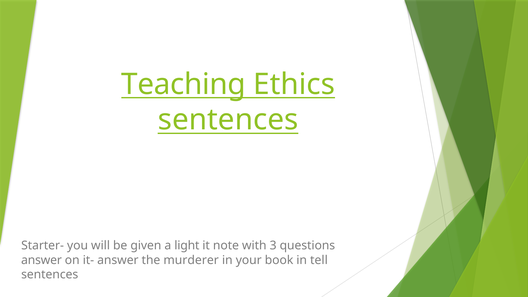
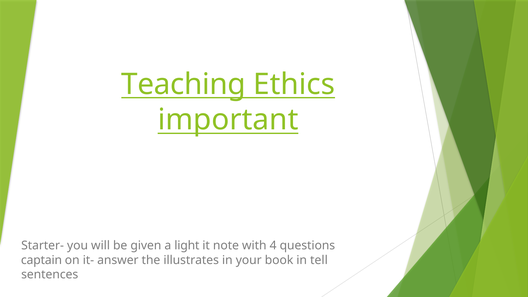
sentences: sentences -> important (228, 120)
3: 3 -> 4 (273, 246)
answer: answer -> captain (41, 260)
murderer: murderer -> illustrates (191, 260)
